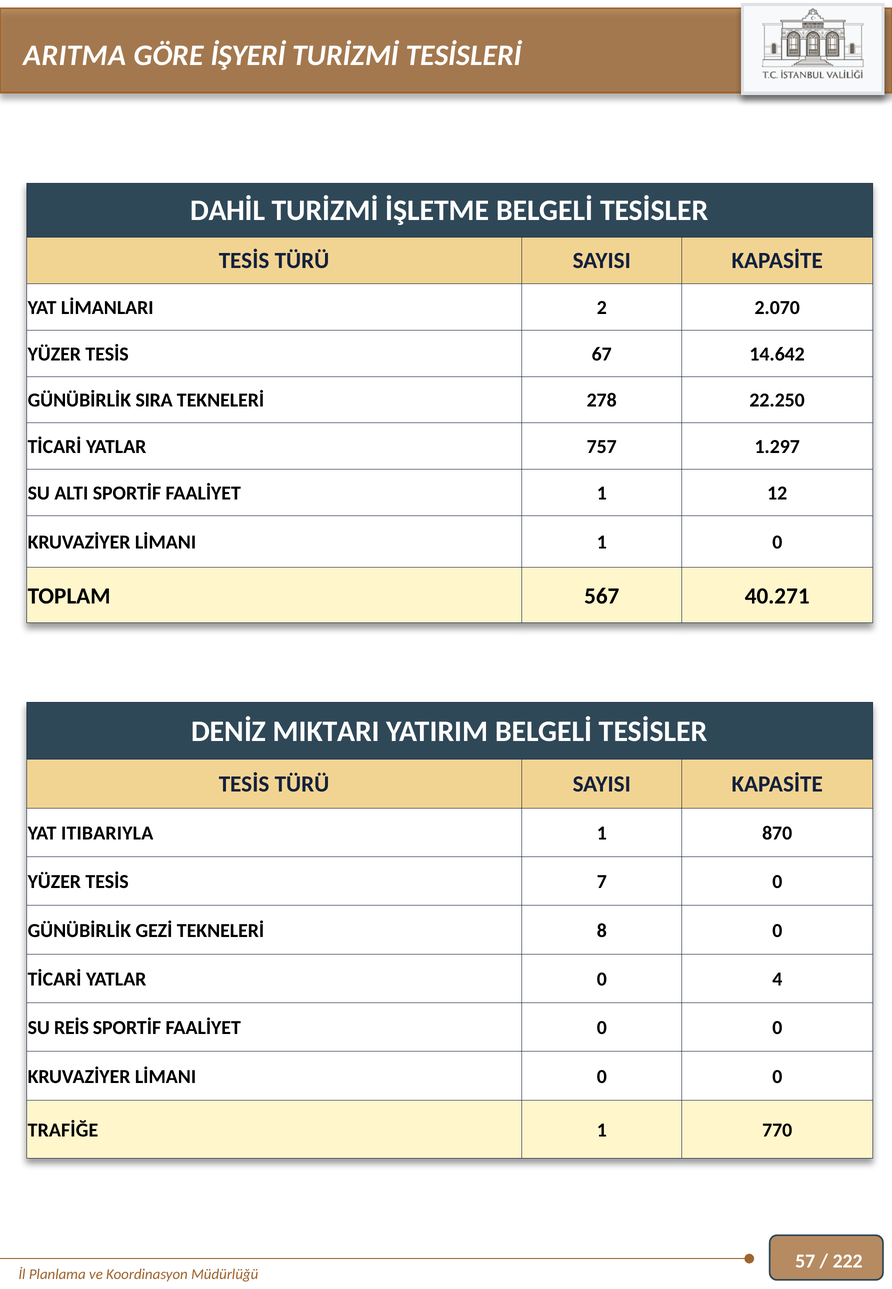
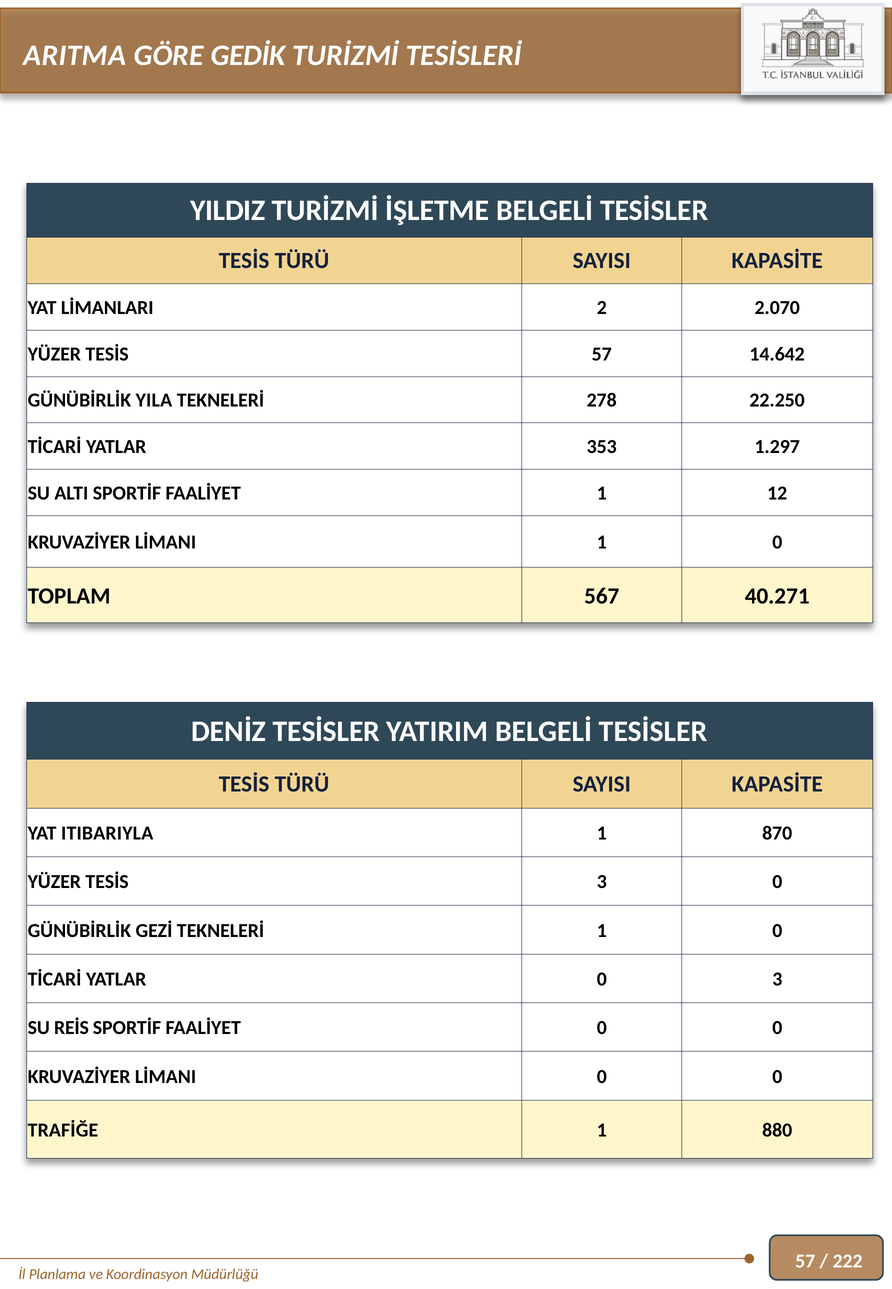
İŞYERİ: İŞYERİ -> GEDİK (248, 55)
DAHİL: DAHİL -> YILDIZ (228, 210)
TESİS 67: 67 -> 57 (602, 354)
SIRA: SIRA -> YILA (154, 400)
757: 757 -> 353 (602, 447)
DENİZ MIKTARI: MIKTARI -> TESİSLER (326, 731)
TESİS 7: 7 -> 3 (602, 881)
TEKNELERİ 8: 8 -> 1 (602, 930)
0 4: 4 -> 3 (777, 979)
770: 770 -> 880 (777, 1130)
